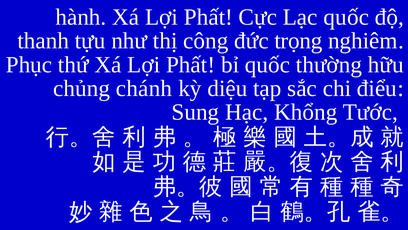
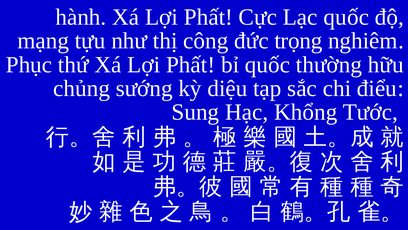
thanh: thanh -> mạng (43, 41)
chánh: chánh -> sướng (144, 88)
